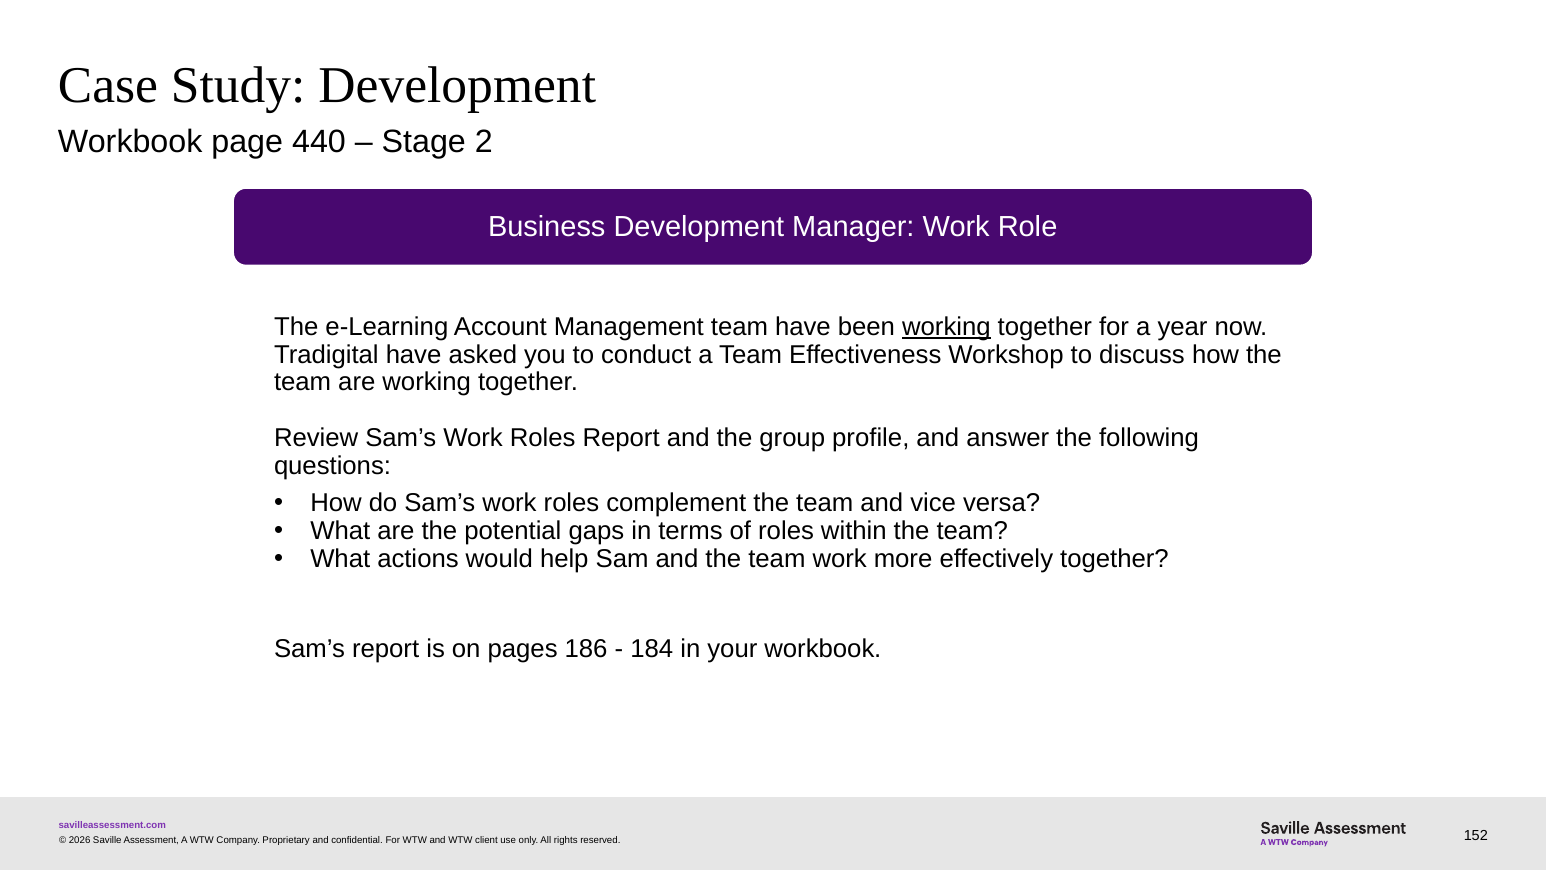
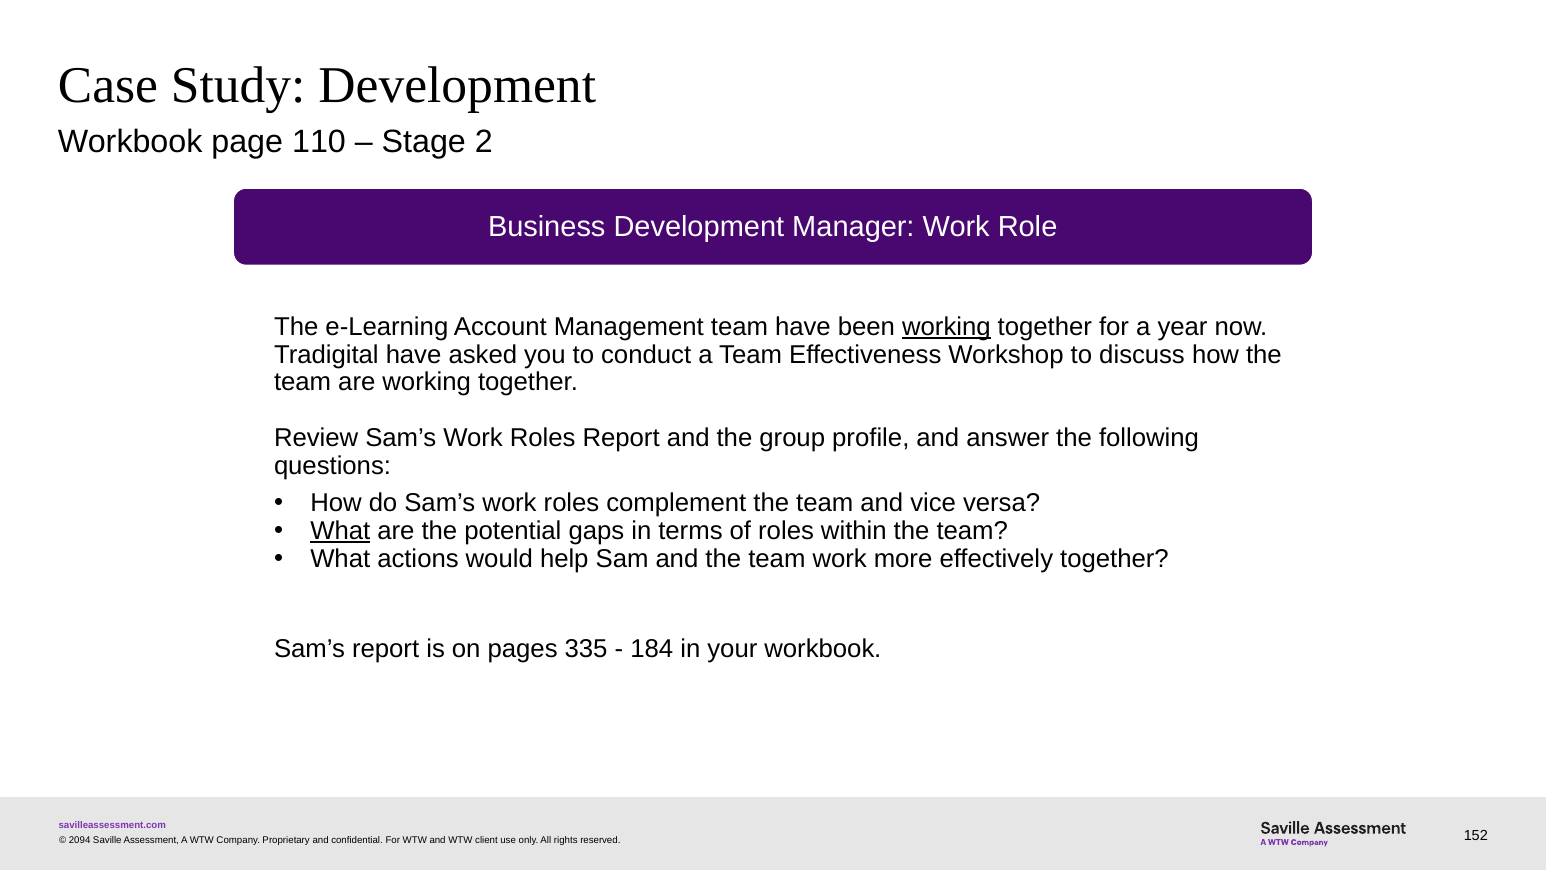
440: 440 -> 110 (319, 142)
What underline: none -> present (340, 531)
186: 186 -> 335 (586, 649)
2026: 2026 -> 2094 (80, 840)
